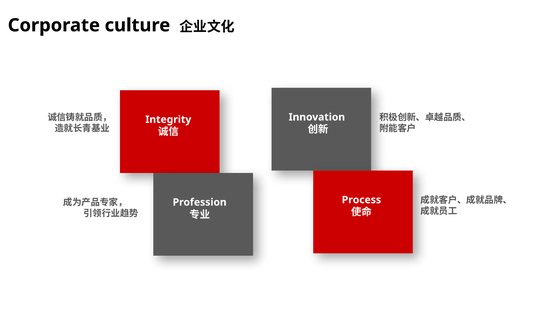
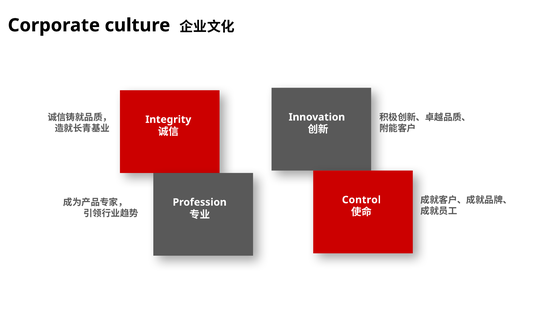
Process: Process -> Control (361, 199)
